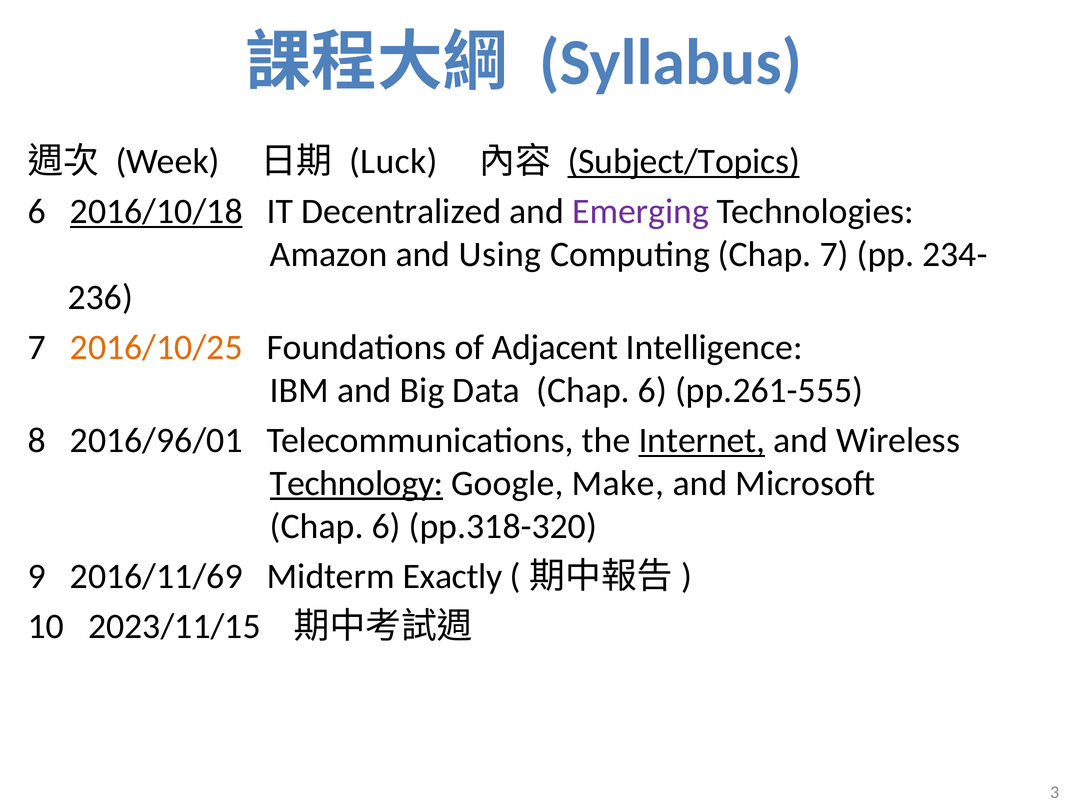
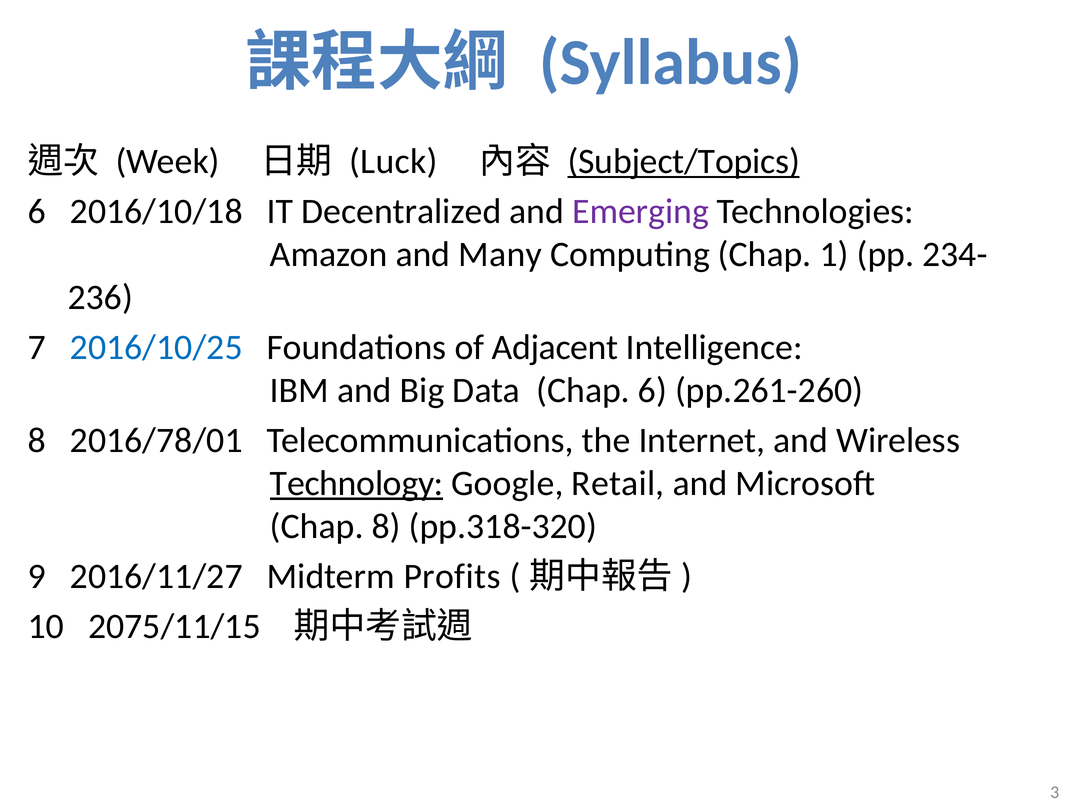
2016/10/18 underline: present -> none (156, 212)
Using: Using -> Many (500, 255)
Chap 7: 7 -> 1 (834, 255)
2016/10/25 colour: orange -> blue (156, 348)
pp.261-555: pp.261-555 -> pp.261-260 (769, 391)
2016/96/01: 2016/96/01 -> 2016/78/01 (156, 441)
Internet underline: present -> none (702, 441)
Make: Make -> Retail (618, 484)
6: 6 -> 8 (386, 527)
2016/11/69: 2016/11/69 -> 2016/11/27 (156, 577)
Exactly: Exactly -> Profits (452, 577)
2023/11/15: 2023/11/15 -> 2075/11/15 (174, 627)
